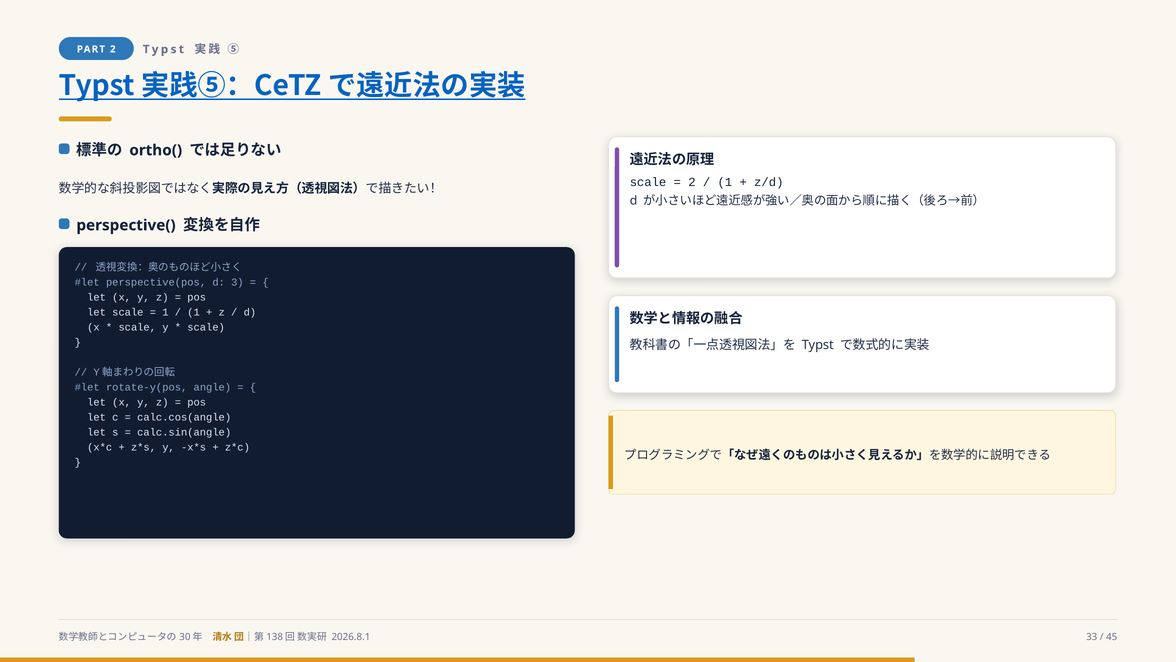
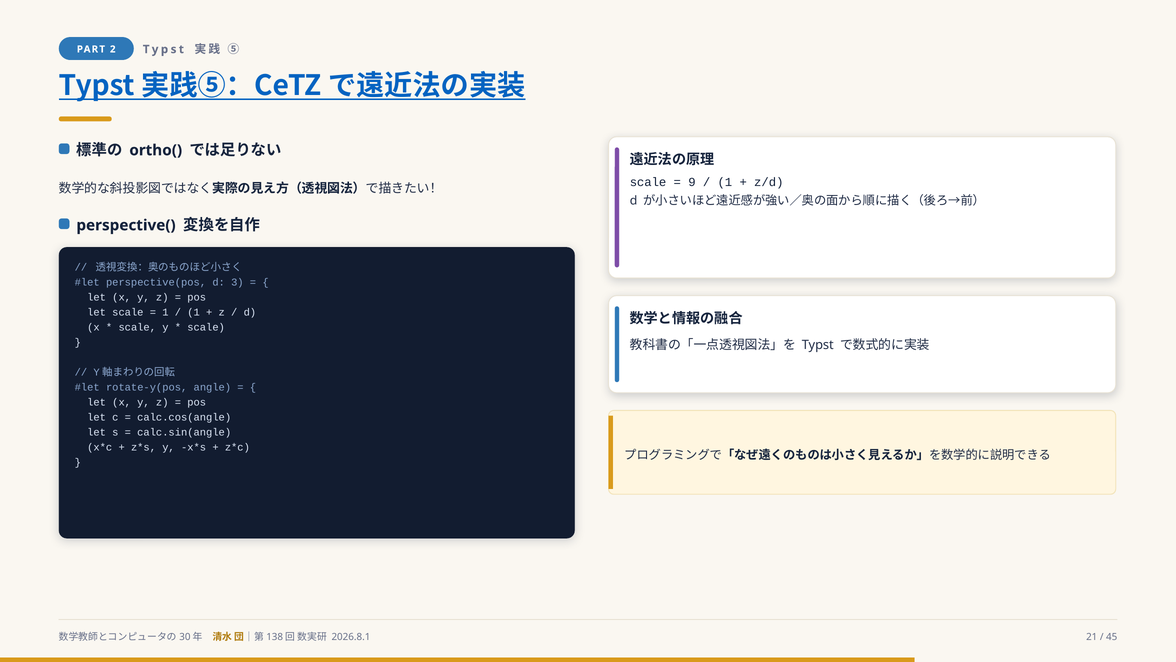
2: 2 -> 9 (692, 182)
33: 33 -> 21 (1092, 637)
